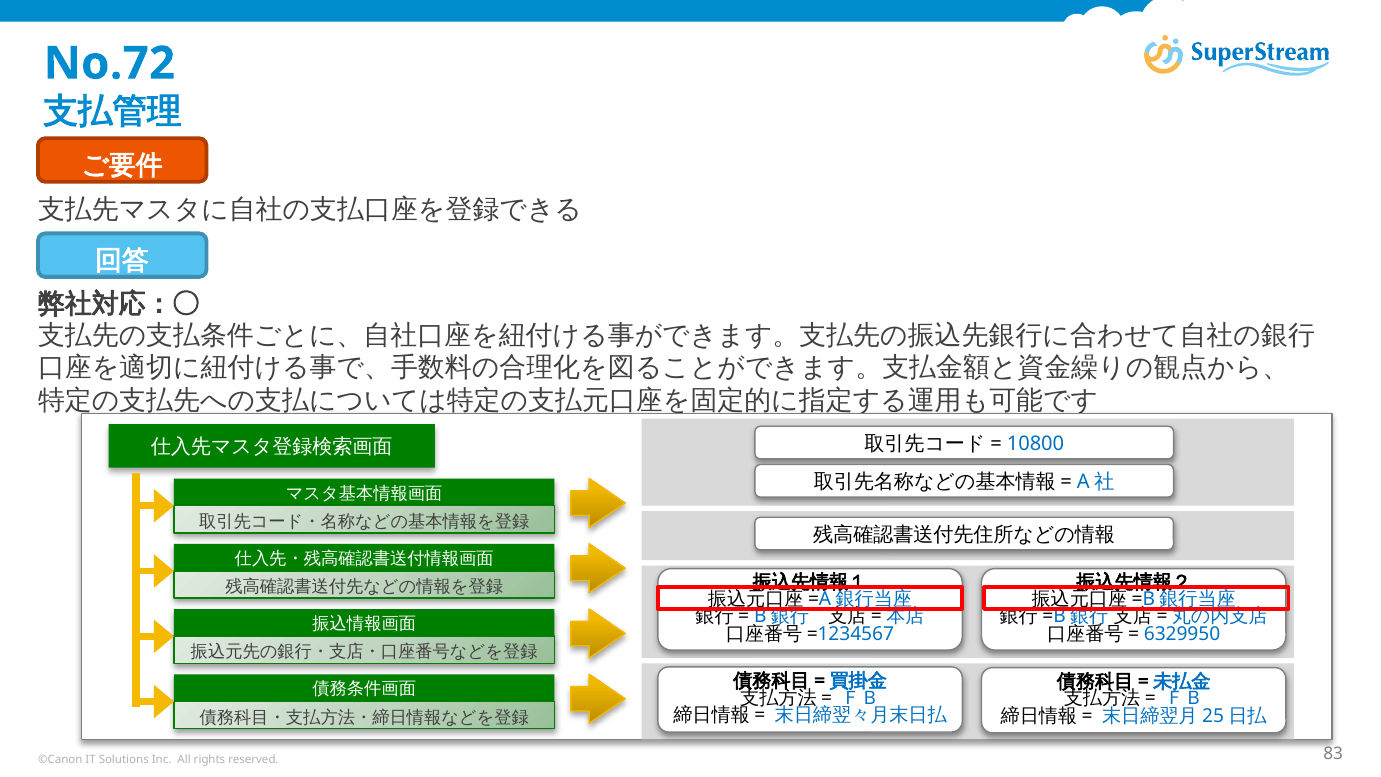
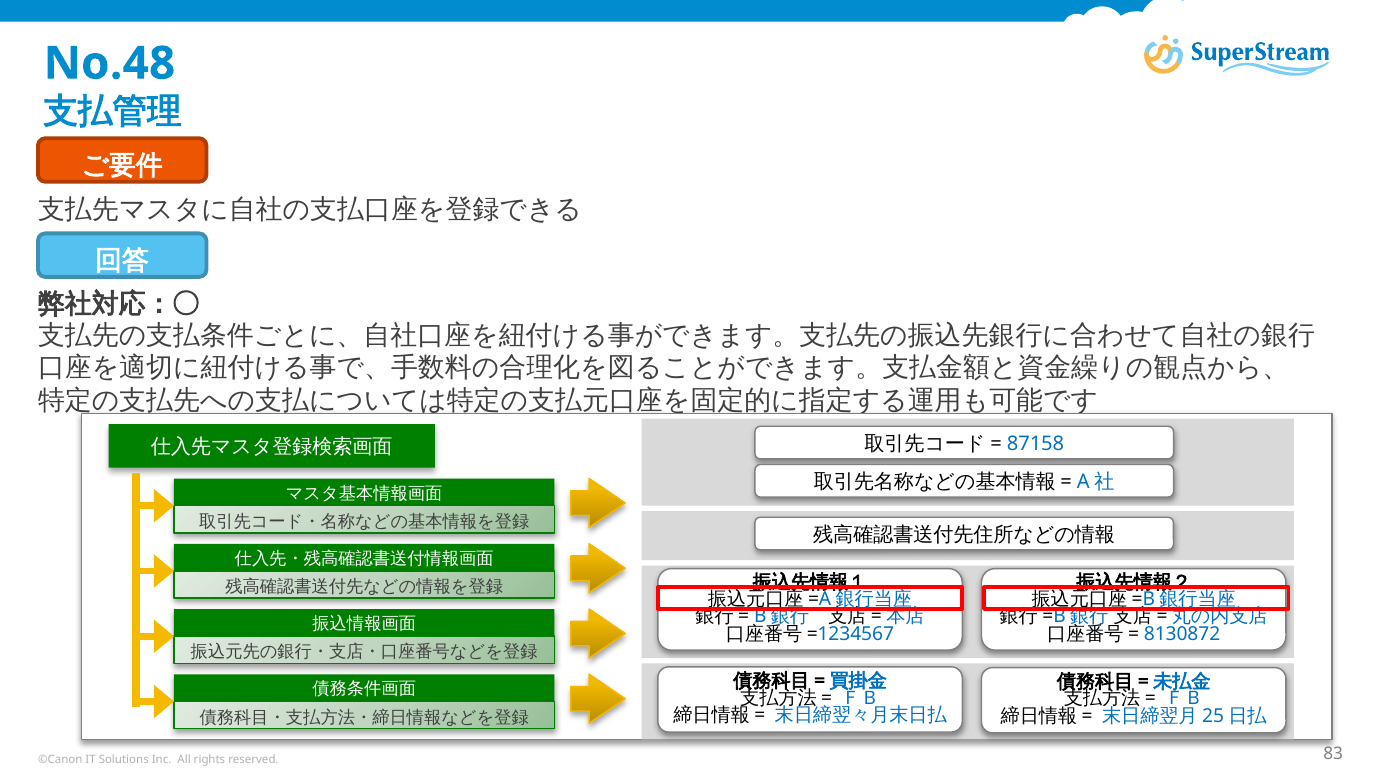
No.72: No.72 -> No.48 (109, 63)
10800: 10800 -> 87158 (1036, 444)
6329950: 6329950 -> 8130872 (1182, 634)
